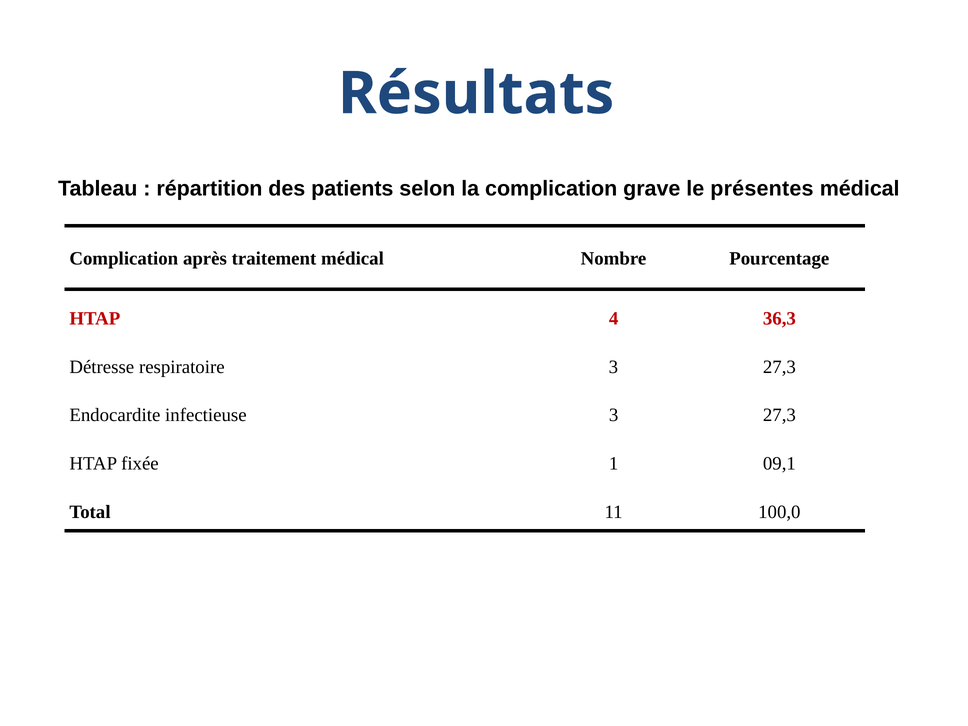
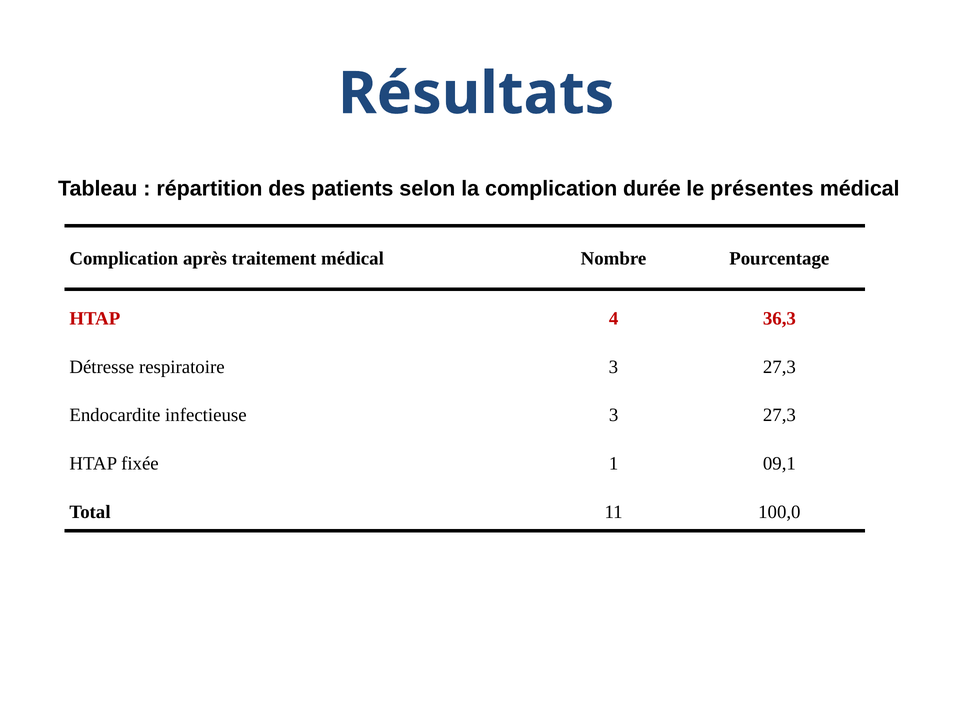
grave: grave -> durée (652, 189)
